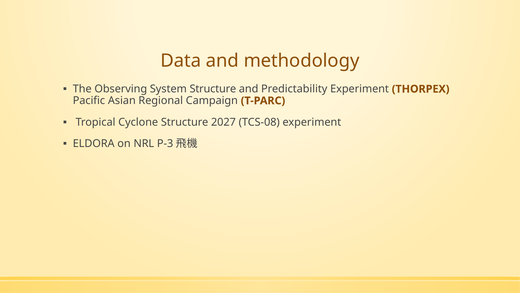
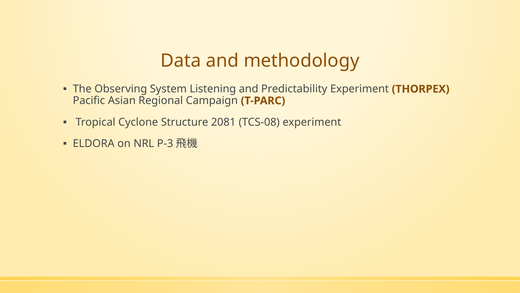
System Structure: Structure -> Listening (213, 89)
2027: 2027 -> 2081 (223, 122)
